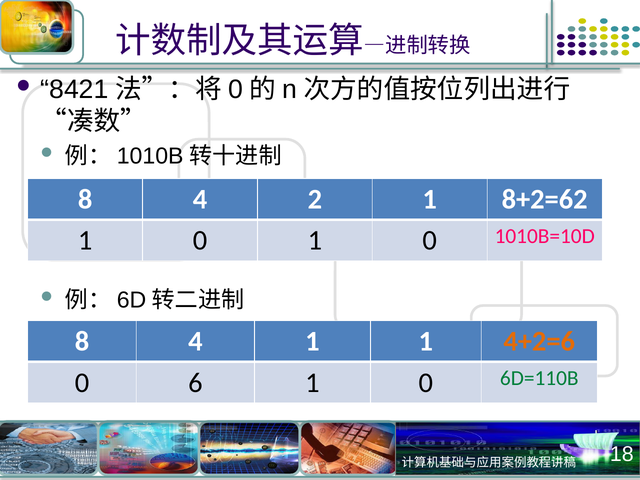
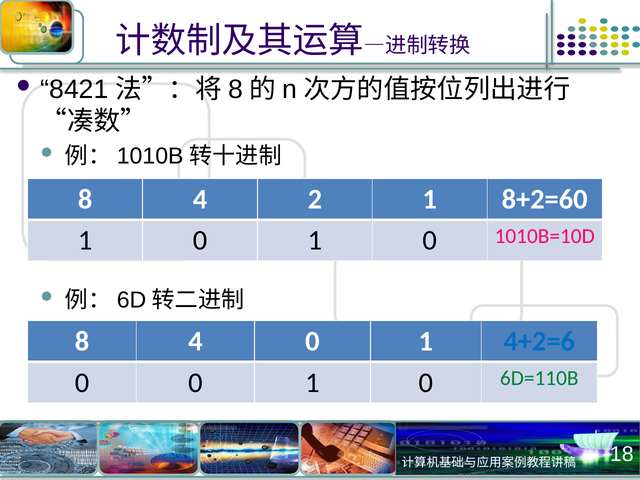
0: 0 -> 8 (236, 90)
8+2=62: 8+2=62 -> 8+2=60 (545, 199)
4 1: 1 -> 0 (312, 342)
4+2=6 colour: orange -> blue (539, 342)
0 6: 6 -> 0 (195, 383)
